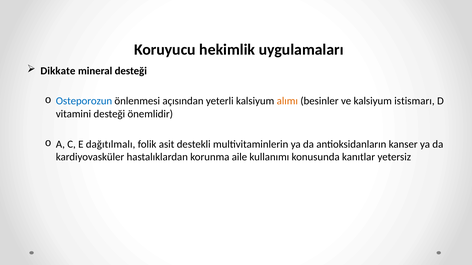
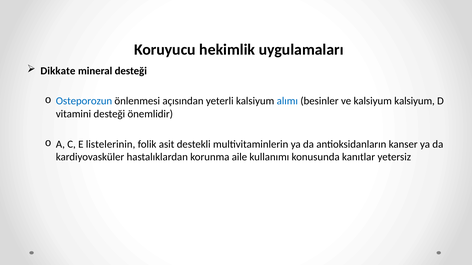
alımı colour: orange -> blue (287, 101)
kalsiyum istismarı: istismarı -> kalsiyum (415, 101)
dağıtılmalı: dağıtılmalı -> listelerinin (111, 144)
